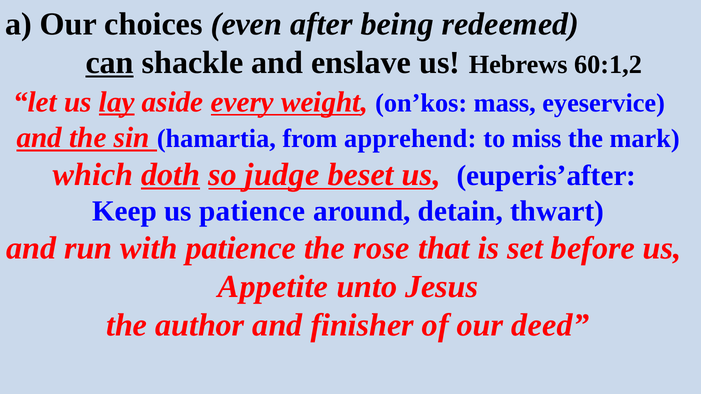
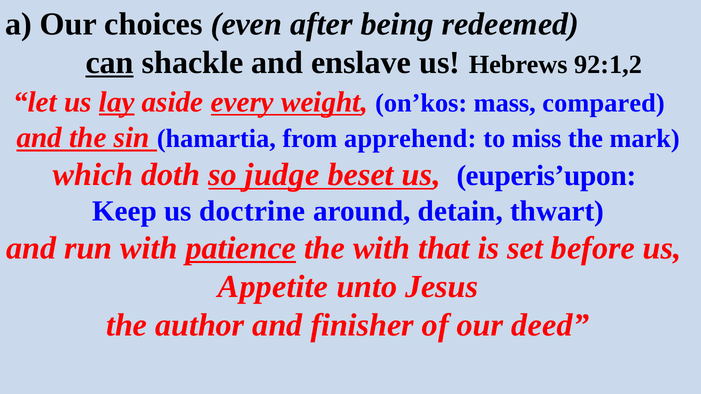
60:1,2: 60:1,2 -> 92:1,2 (608, 65)
eyeservice: eyeservice -> compared (604, 103)
doth underline: present -> none (171, 175)
euperis’after: euperis’after -> euperis’upon (546, 176)
us patience: patience -> doctrine (252, 211)
patience underline: none -> present (241, 248)
the rose: rose -> with (382, 248)
